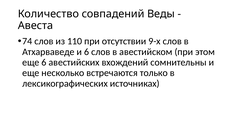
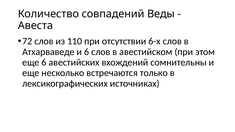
74: 74 -> 72 (27, 41)
9-х: 9-х -> 6-х (154, 41)
